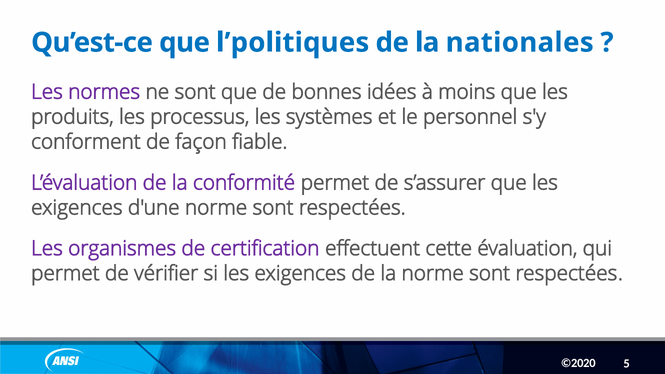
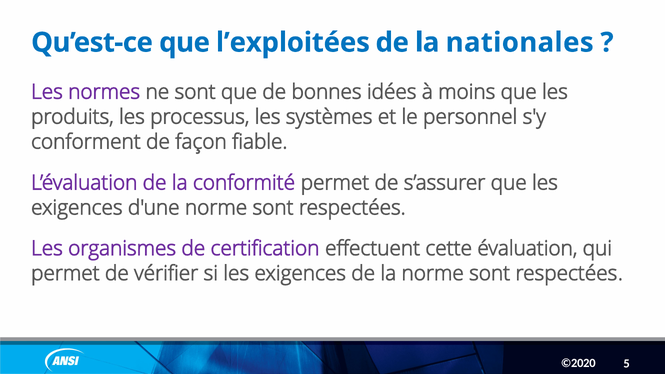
l’politiques: l’politiques -> l’exploitées (293, 43)
